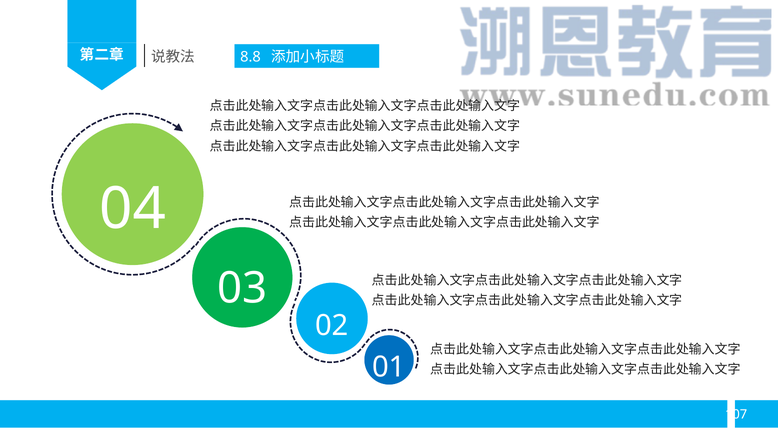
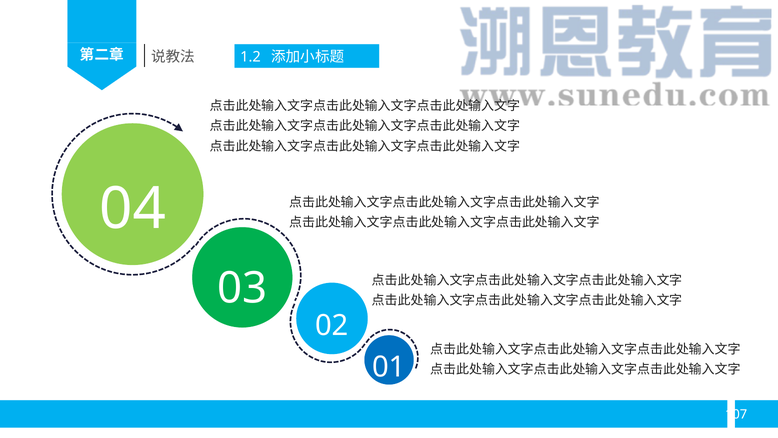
8.8: 8.8 -> 1.2 (251, 57)
